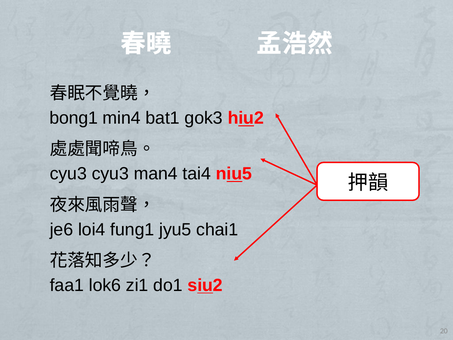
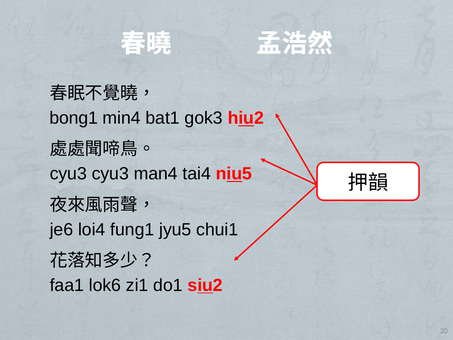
chai1: chai1 -> chui1 (217, 229)
